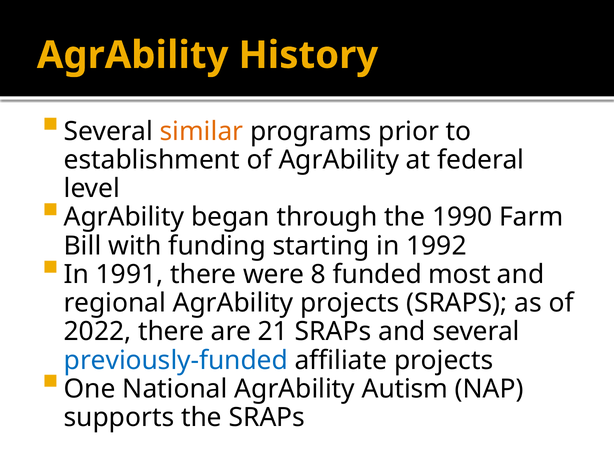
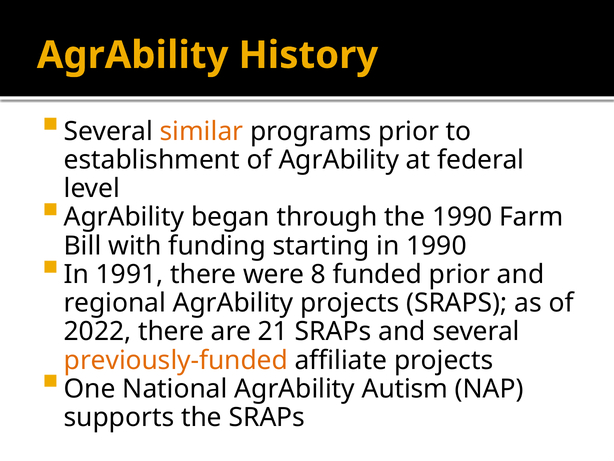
in 1992: 1992 -> 1990 (436, 246)
funded most: most -> prior (459, 274)
previously-funded colour: blue -> orange (176, 360)
